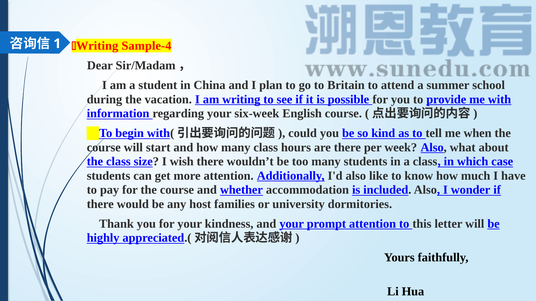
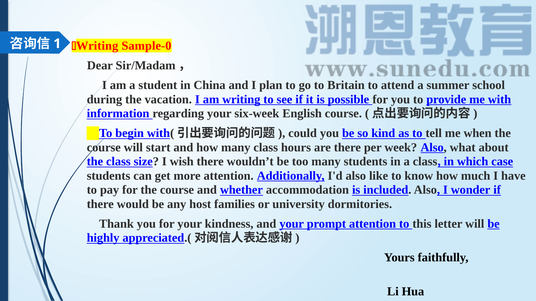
Sample-4: Sample-4 -> Sample-0 (146, 46)
